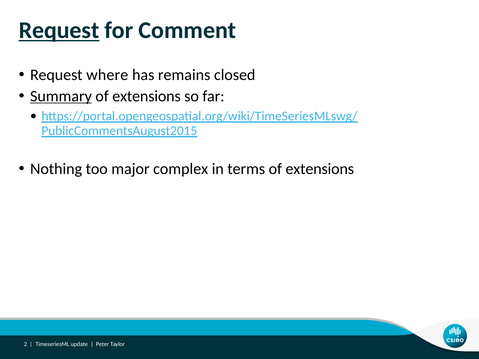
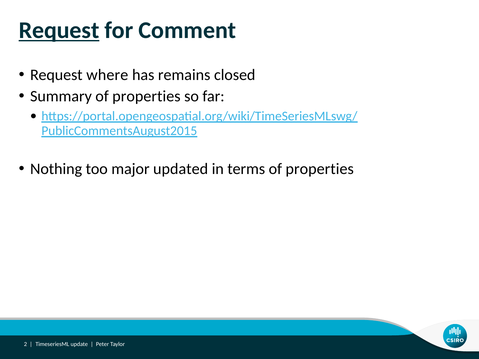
Summary underline: present -> none (61, 96)
extensions: extensions -> properties (146, 96)
complex: complex -> updated (181, 169)
terms of extensions: extensions -> properties (320, 169)
